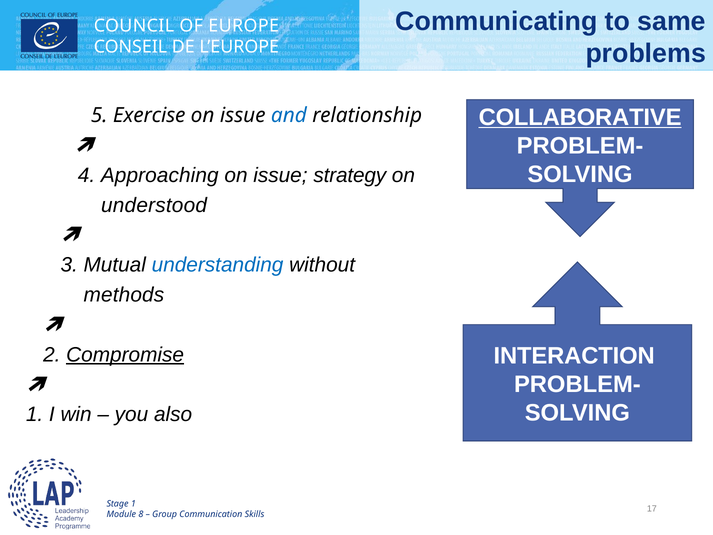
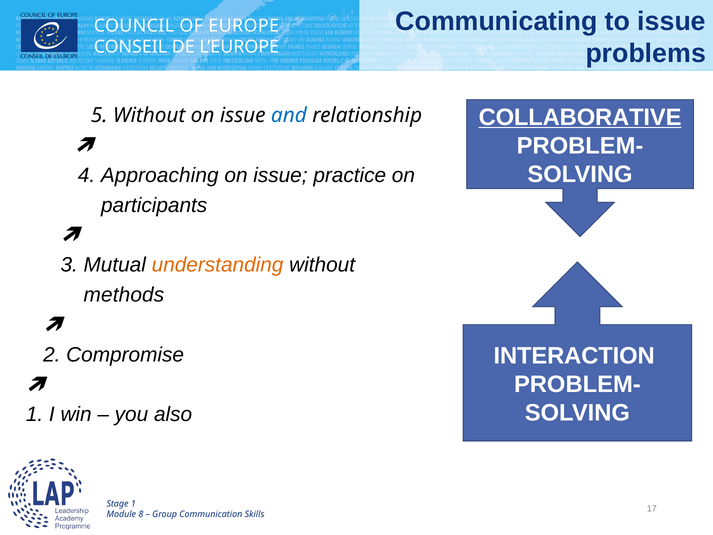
to same: same -> issue (672, 21)
5 Exercise: Exercise -> Without (149, 115)
strategy: strategy -> practice (350, 175)
understood: understood -> participants (154, 205)
understanding colour: blue -> orange (218, 265)
Compromise underline: present -> none (125, 355)
